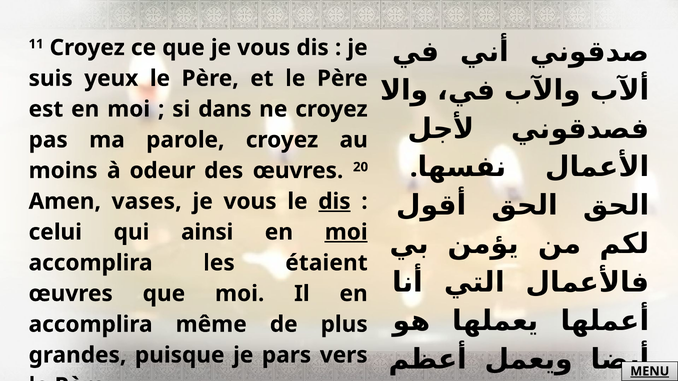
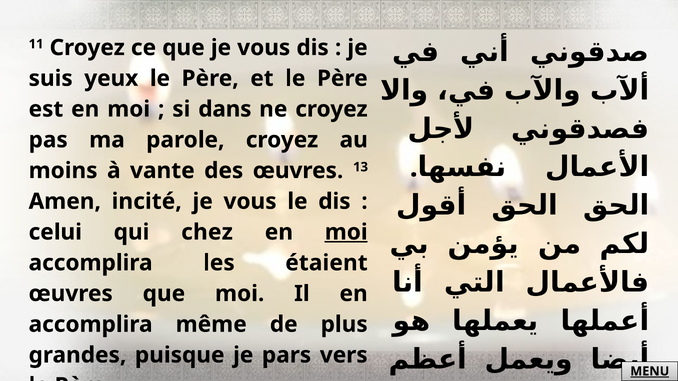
odeur: odeur -> vante (162, 171)
20: 20 -> 13 (361, 167)
vases: vases -> incité (147, 202)
dis underline: present -> none (334, 202)
ainsi: ainsi -> chez (207, 232)
